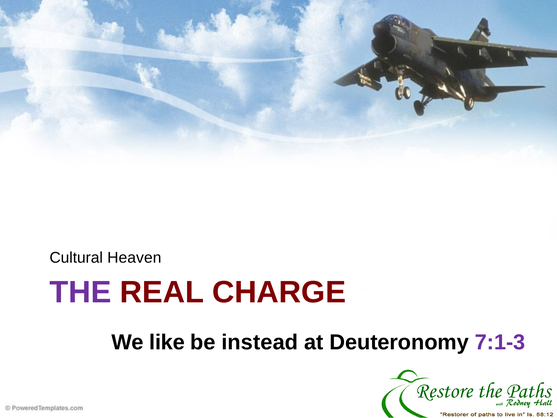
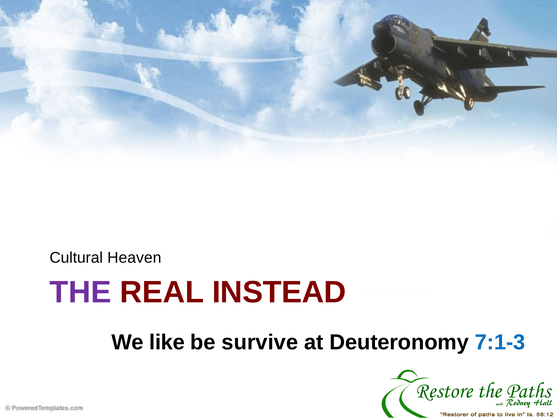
CHARGE: CHARGE -> INSTEAD (279, 292)
instead: instead -> survive (260, 342)
7:1-3 colour: purple -> blue (500, 342)
